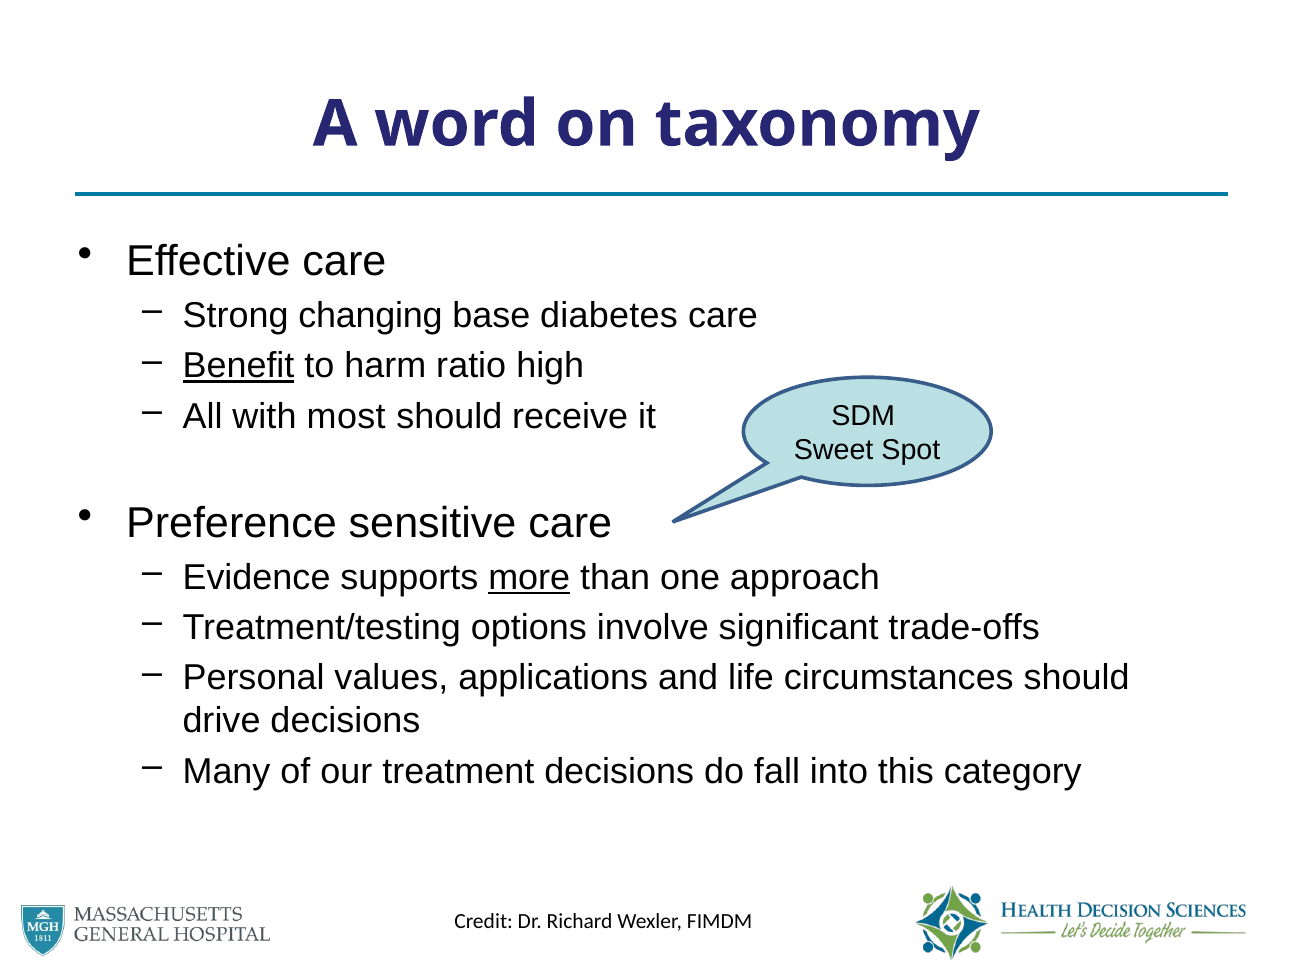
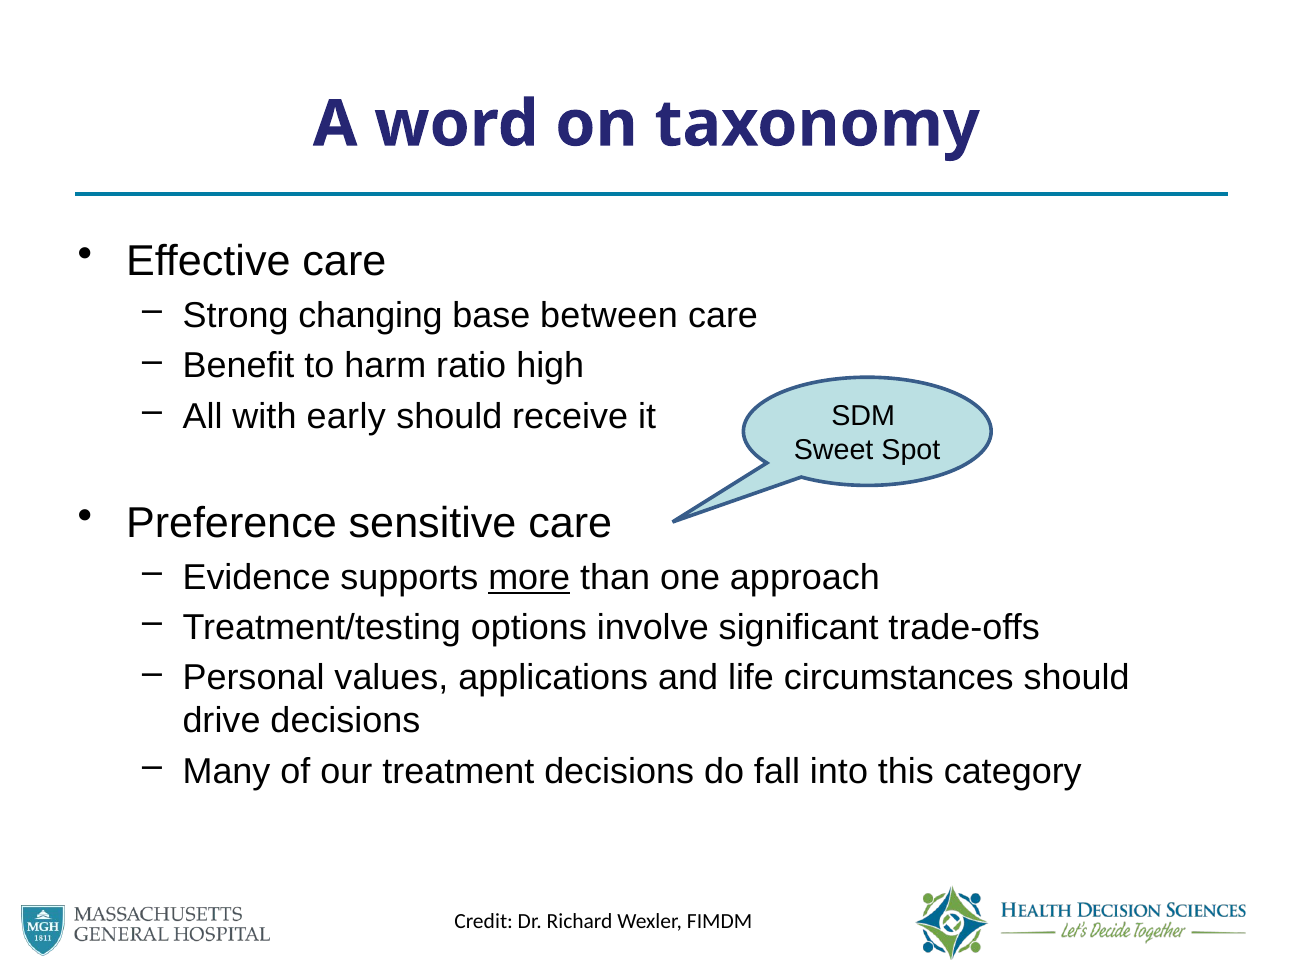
diabetes: diabetes -> between (609, 316)
Benefit underline: present -> none (239, 366)
most: most -> early (346, 416)
